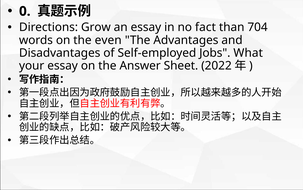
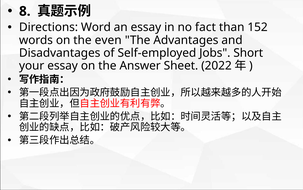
0: 0 -> 8 (25, 11)
Grow: Grow -> Word (96, 27)
704: 704 -> 152 (258, 27)
What: What -> Short (248, 53)
